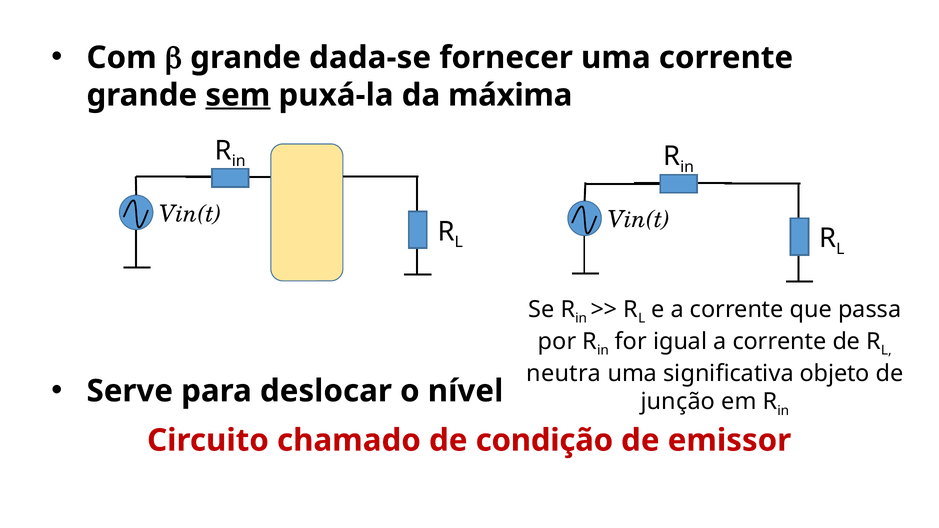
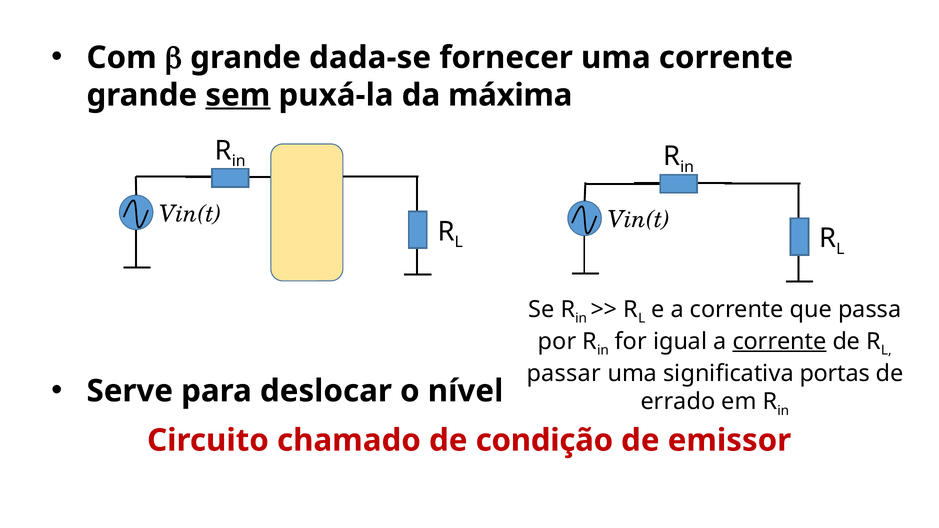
corrente underline: none -> present (780, 341)
neutra: neutra -> passar (564, 373)
objeto: objeto -> portas (835, 373)
junção: junção -> errado (678, 402)
